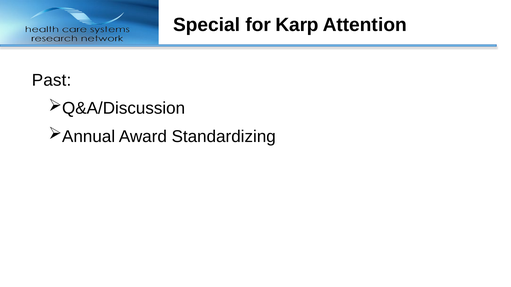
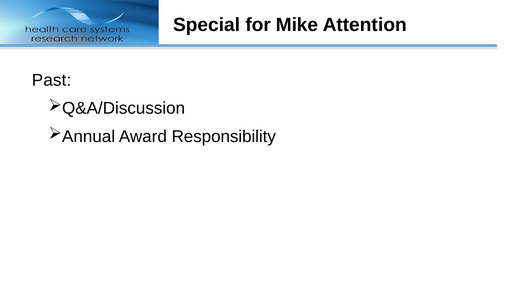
Karp: Karp -> Mike (297, 25)
Standardizing: Standardizing -> Responsibility (224, 137)
